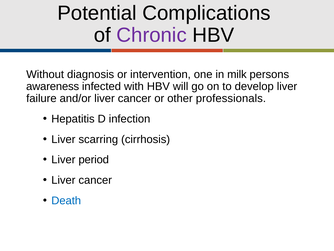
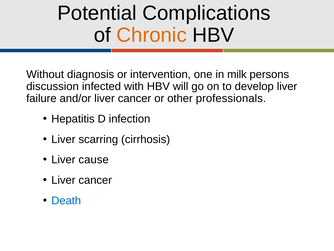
Chronic colour: purple -> orange (152, 35)
awareness: awareness -> discussion (53, 86)
period: period -> cause (94, 159)
